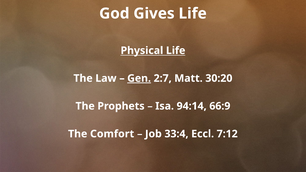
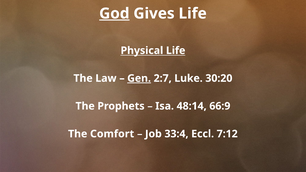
God underline: none -> present (114, 13)
Matt: Matt -> Luke (189, 78)
94:14: 94:14 -> 48:14 (192, 106)
